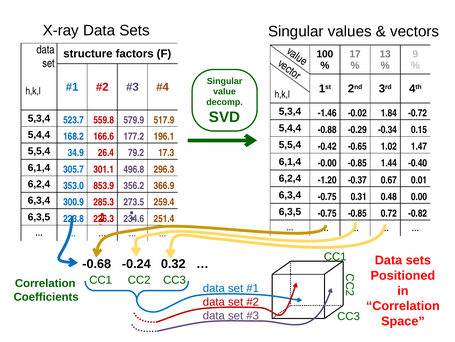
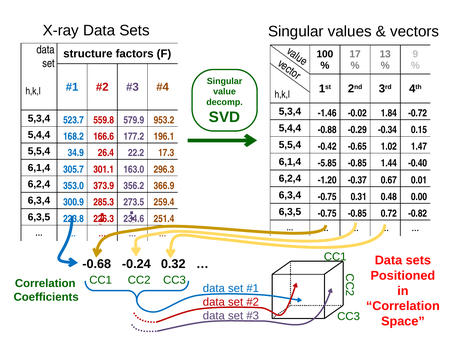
517.9: 517.9 -> 953.2 (164, 120)
79.2: 79.2 -> 22.2 (136, 153)
-0.00: -0.00 -> -5.85 (327, 163)
496.8: 496.8 -> 163.0 (134, 169)
853.9: 853.9 -> 373.9 (104, 185)
